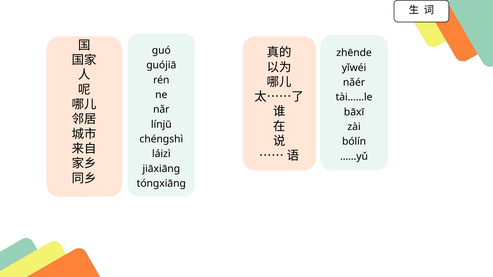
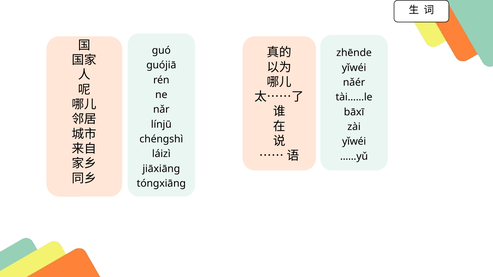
bólín: bólín -> yǐwéi (354, 142)
